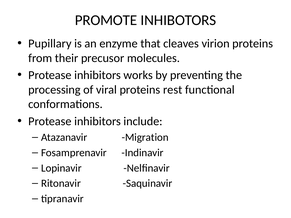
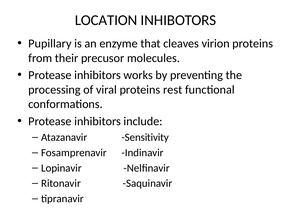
PROMOTE: PROMOTE -> LOCATION (106, 20)
Migration: Migration -> Sensitivity (145, 137)
